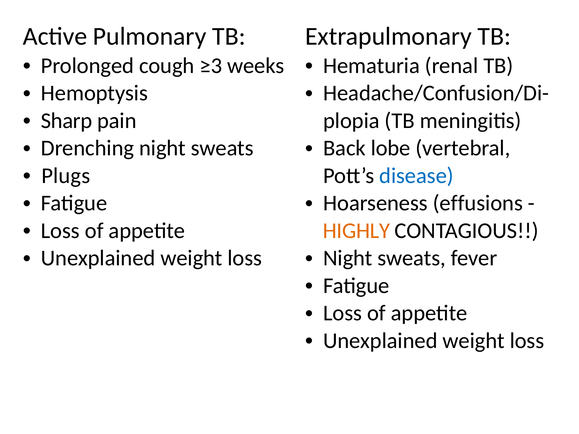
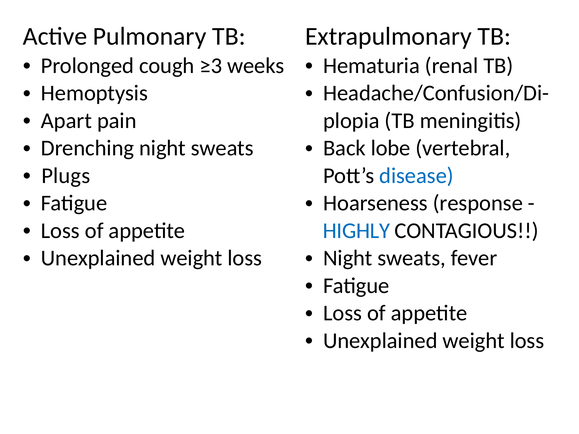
Sharp: Sharp -> Apart (66, 121)
effusions: effusions -> response (478, 203)
HIGHLY colour: orange -> blue (356, 231)
